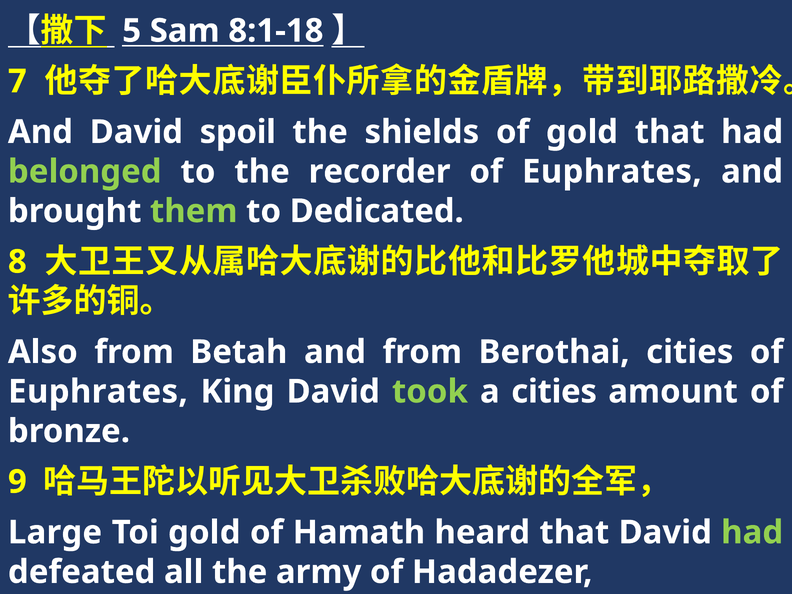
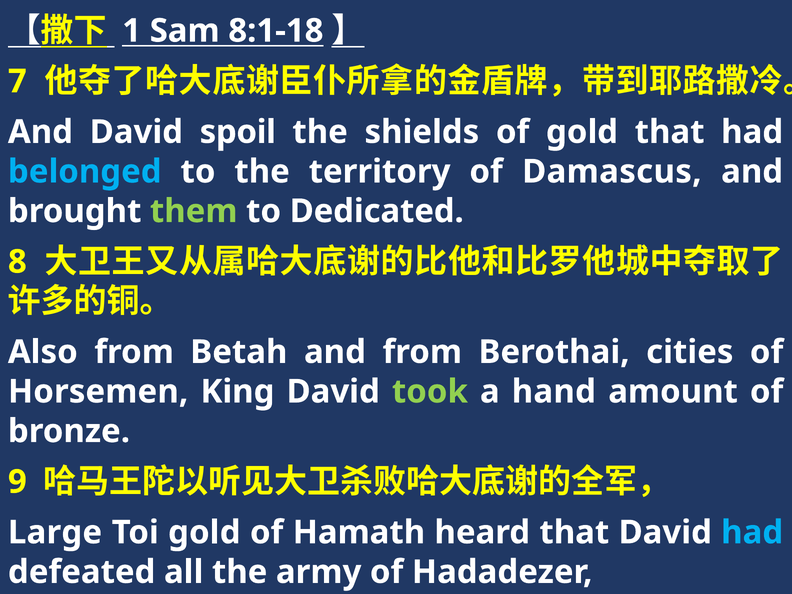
5: 5 -> 1 (132, 31)
belonged colour: light green -> light blue (85, 172)
recorder: recorder -> territory (380, 172)
Euphrates: Euphrates -> Damascus (612, 172)
Euphrates: Euphrates -> Horsemen (98, 392)
a cities: cities -> hand (554, 392)
had colour: light green -> light blue (752, 532)
